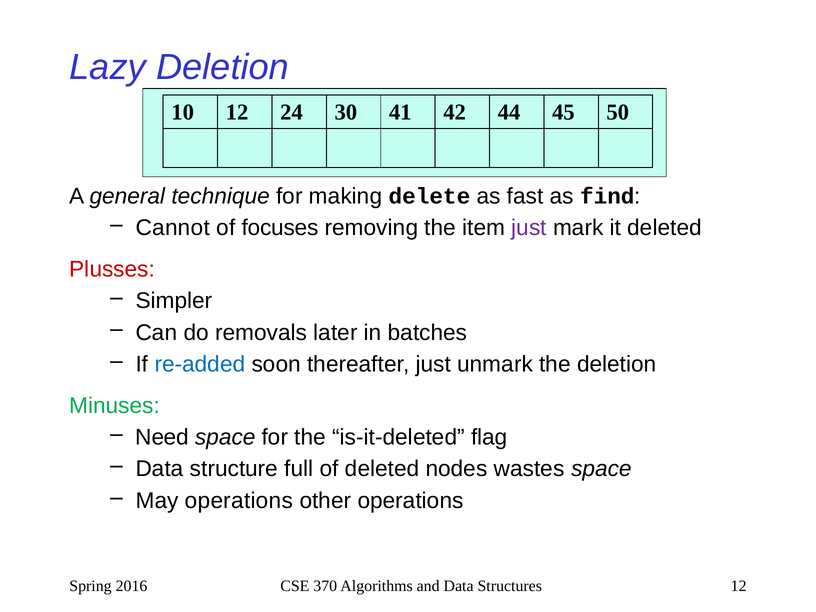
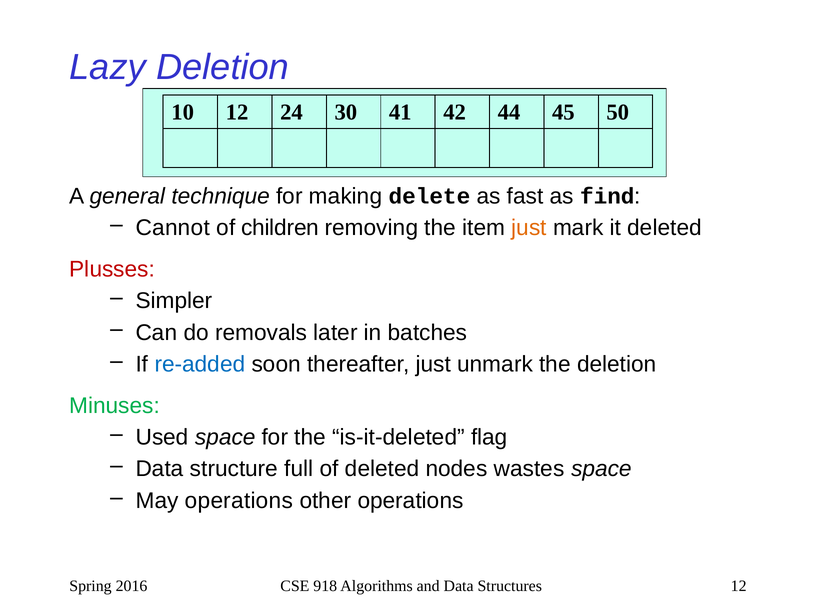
focuses: focuses -> children (280, 228)
just colour: purple -> orange (529, 228)
Need: Need -> Used (162, 437)
370: 370 -> 918 (325, 586)
